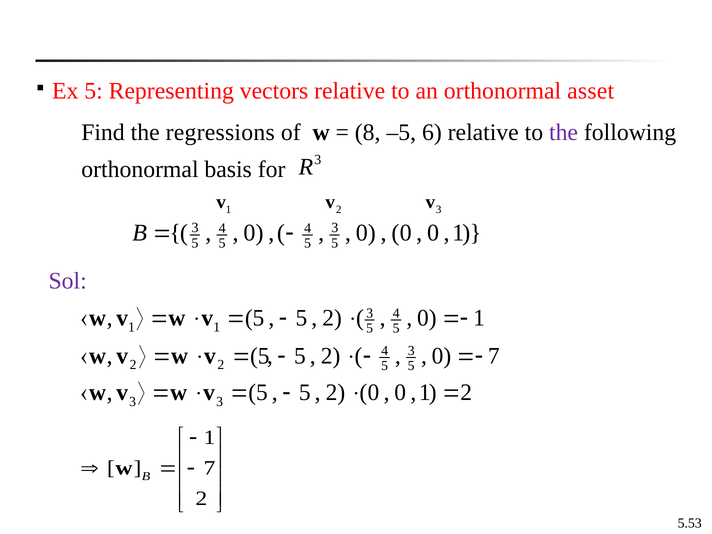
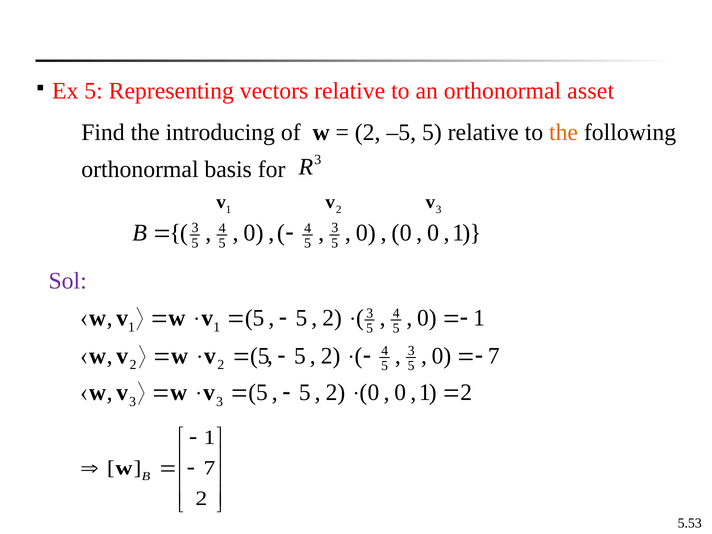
regressions: regressions -> introducing (220, 132)
8: 8 -> 2 (368, 132)
–5 6: 6 -> 5 (432, 132)
the colour: purple -> orange (564, 132)
